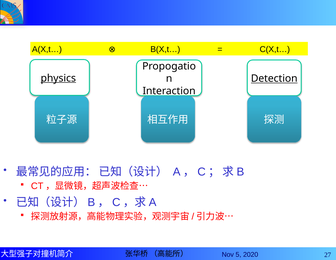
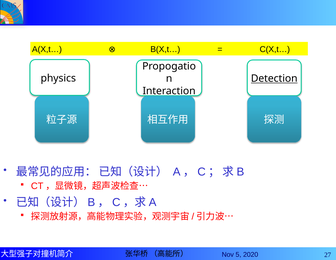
physics underline: present -> none (58, 78)
